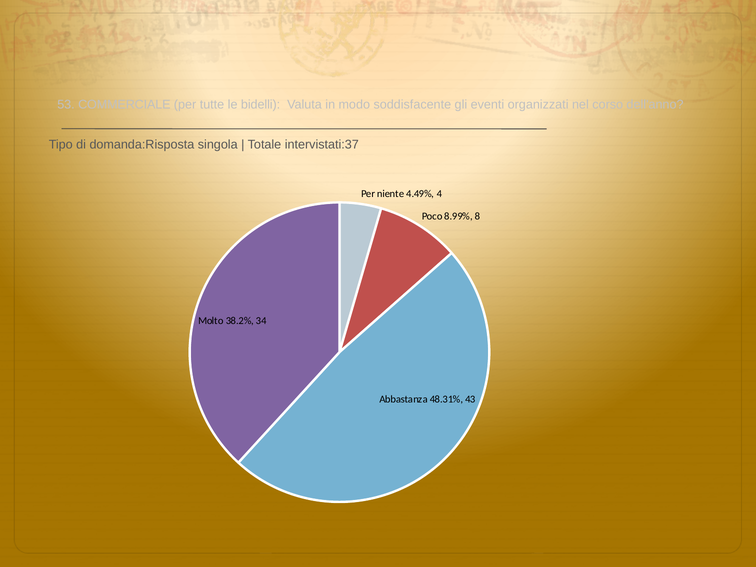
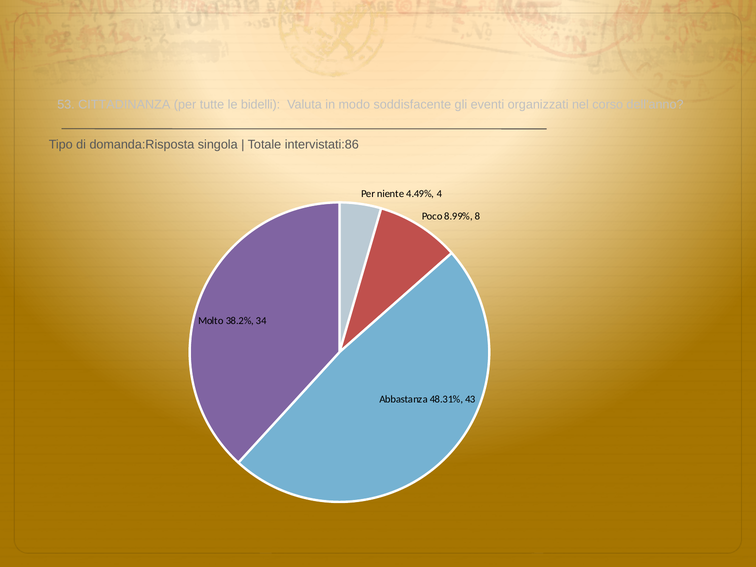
COMMERCIALE: COMMERCIALE -> CITTADINANZA (124, 105)
intervistati:37: intervistati:37 -> intervistati:86 (322, 145)
